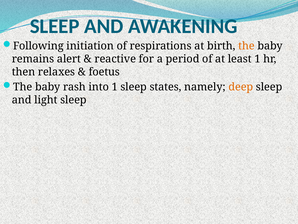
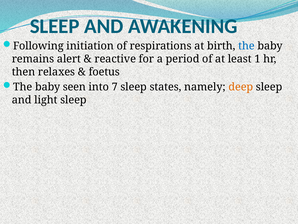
the colour: orange -> blue (246, 46)
rash: rash -> seen (74, 87)
into 1: 1 -> 7 (115, 87)
